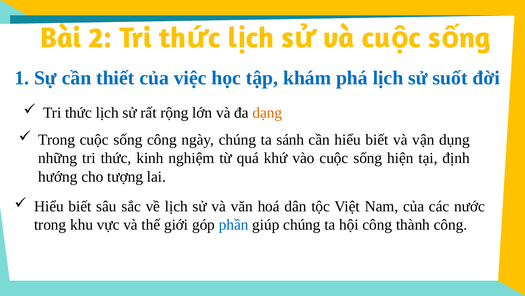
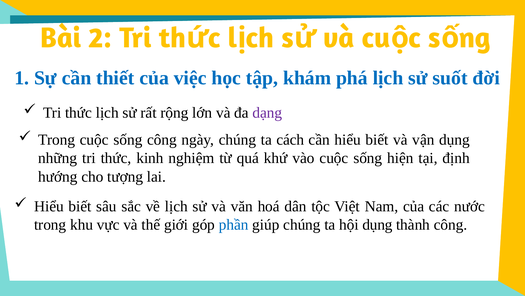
dạng colour: orange -> purple (267, 113)
sánh: sánh -> cách (290, 139)
hội công: công -> dụng (377, 224)
